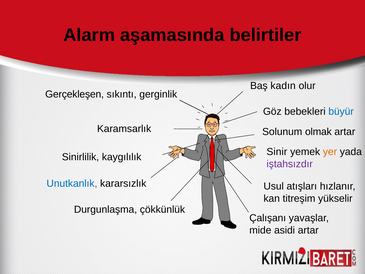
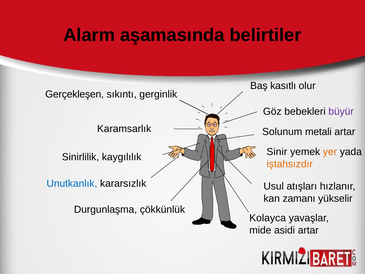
kadın: kadın -> kasıtlı (283, 86)
büyür colour: blue -> purple (341, 111)
olmak: olmak -> metali (318, 132)
iştahsızdır colour: purple -> orange (290, 164)
titreşim: titreşim -> zamanı (299, 198)
Çalışanı: Çalışanı -> Kolayca (268, 218)
